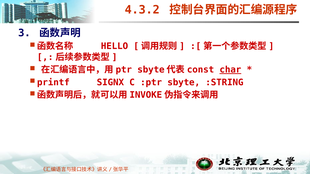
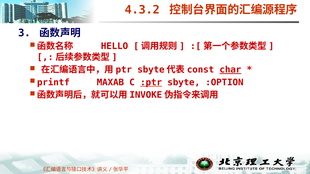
SIGNX: SIGNX -> MAXAB (110, 83)
:ptr underline: none -> present (151, 83)
:STRING: :STRING -> :OPTION (224, 83)
